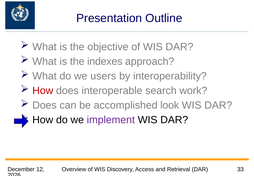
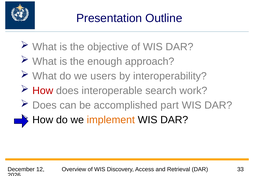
indexes: indexes -> enough (105, 61)
look: look -> part (170, 105)
implement colour: purple -> orange (111, 120)
